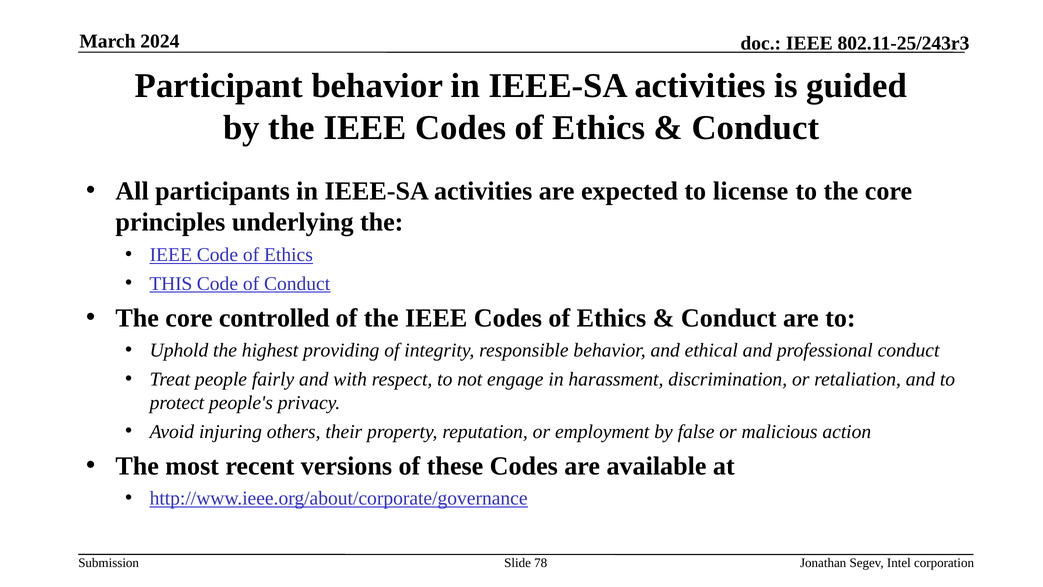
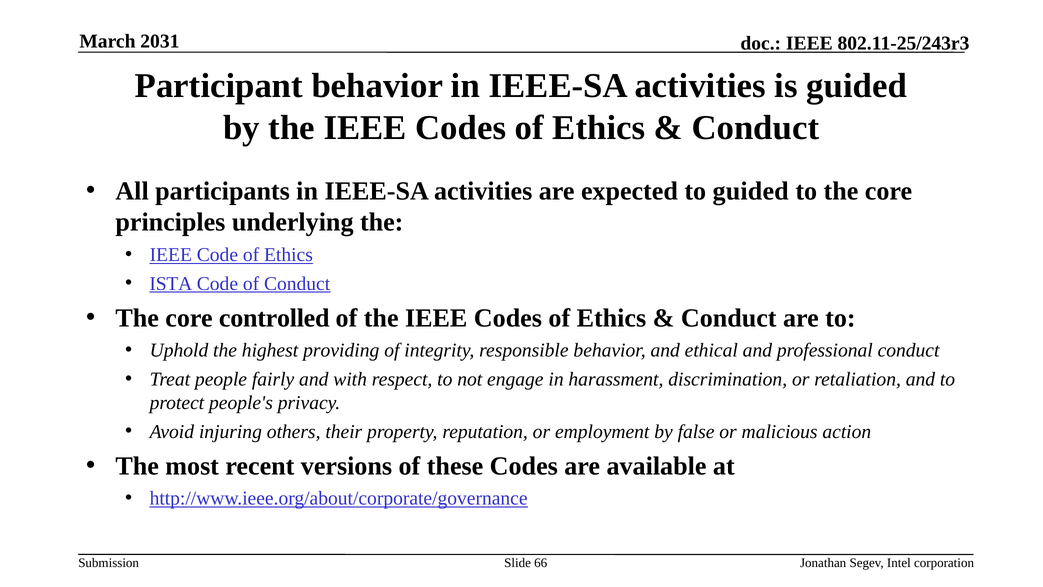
2024: 2024 -> 2031 (160, 41)
to license: license -> guided (751, 191)
THIS: THIS -> ISTA (171, 283)
78: 78 -> 66 (541, 563)
